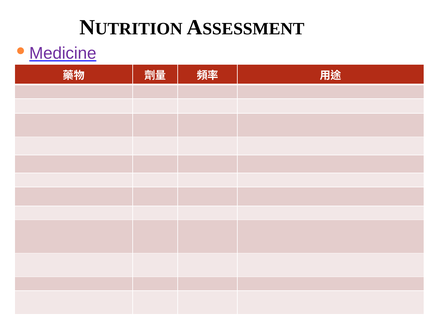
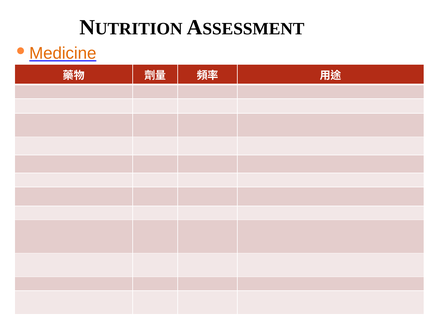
Medicine colour: purple -> orange (63, 53)
